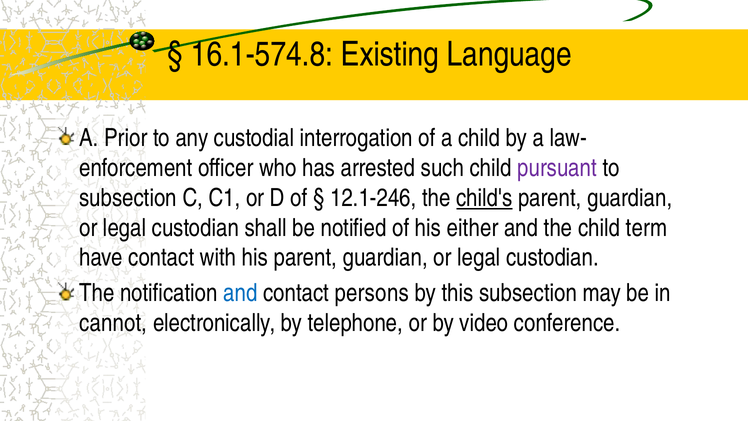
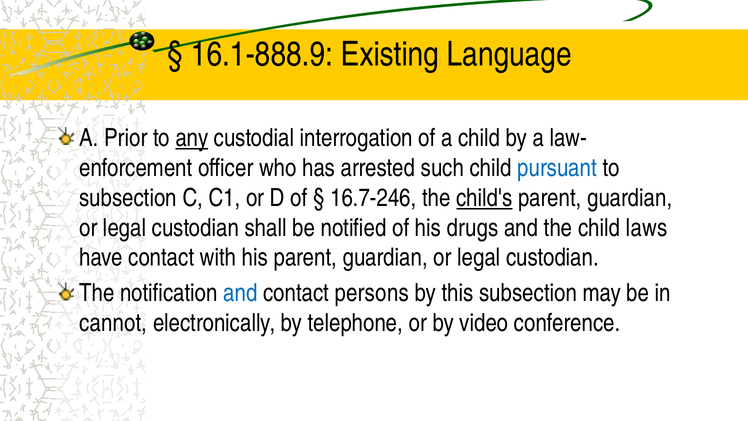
16.1-574.8: 16.1-574.8 -> 16.1-888.9 (262, 54)
any underline: none -> present (192, 138)
pursuant colour: purple -> blue (557, 168)
12.1-246: 12.1-246 -> 16.7-246 (373, 198)
either: either -> drugs (473, 228)
term: term -> laws (647, 228)
